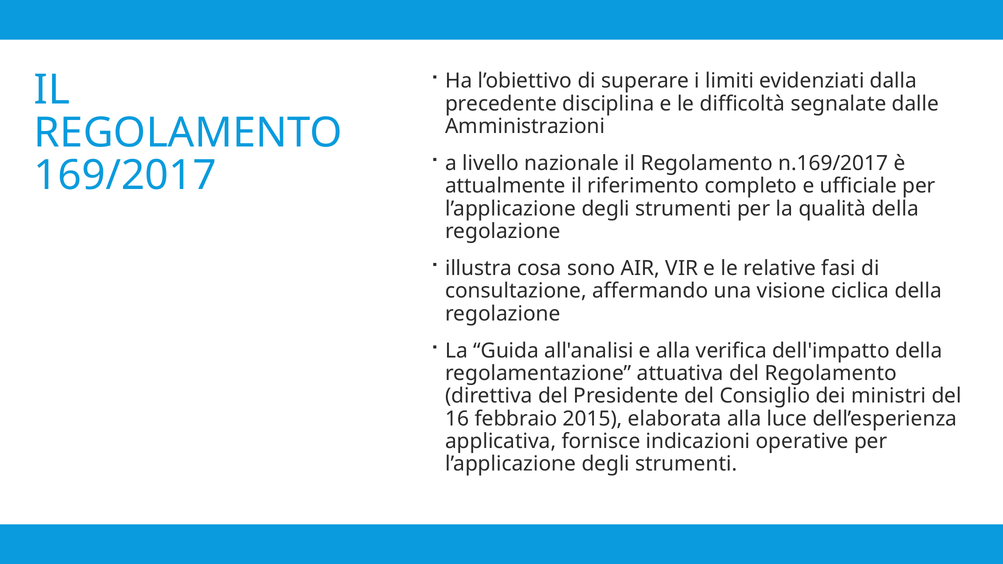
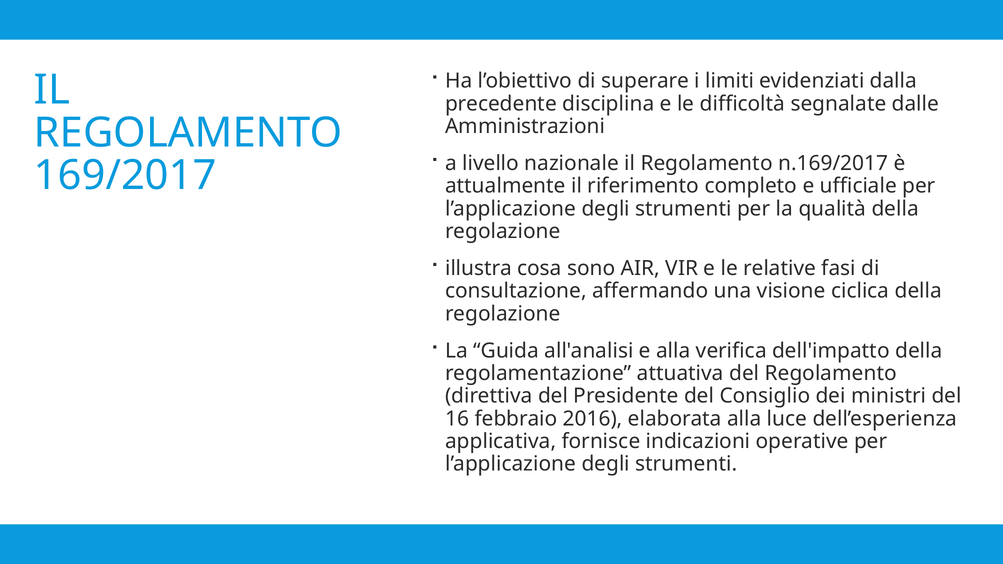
2015: 2015 -> 2016 (593, 419)
